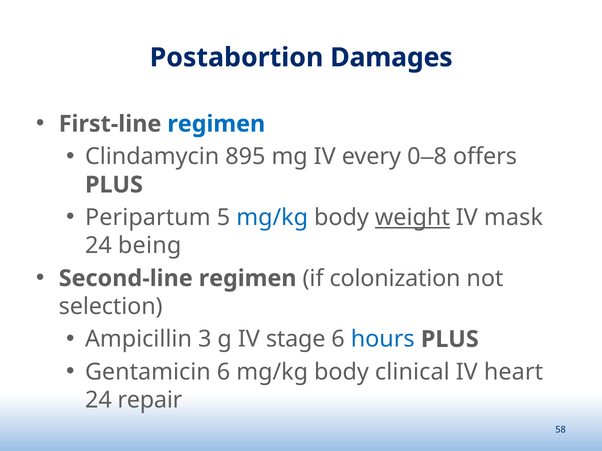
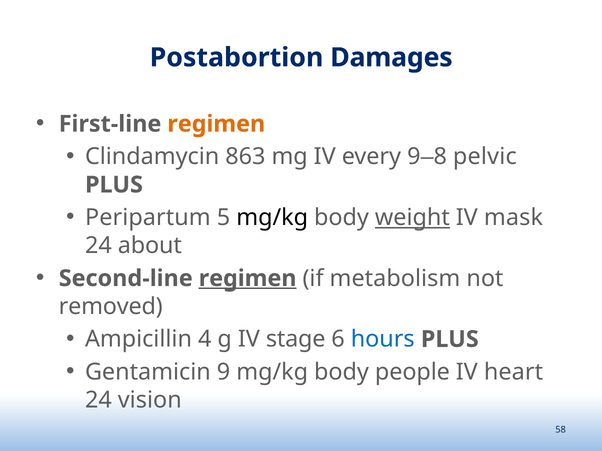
regimen colour: blue -> orange (216, 124)
895: 895 -> 863 (245, 157)
every 0: 0 -> 9 (414, 157)
offers: offers -> pelvic (485, 157)
mg/kg colour: blue -> black (272, 218)
being: being -> about (150, 246)
regimen underline: none -> present (248, 279)
colonization: colonization -> metabolism (395, 279)
selection: selection -> removed (111, 307)
3: 3 -> 4 (205, 340)
Gentamicin 6: 6 -> 9 (224, 372)
clinical: clinical -> people (412, 372)
repair: repair -> vision (150, 400)
